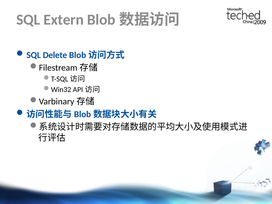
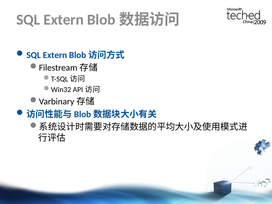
Delete: Delete -> Extern (55, 55)
